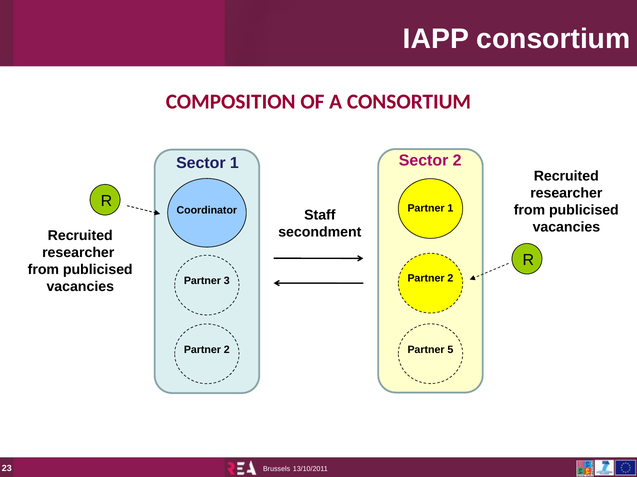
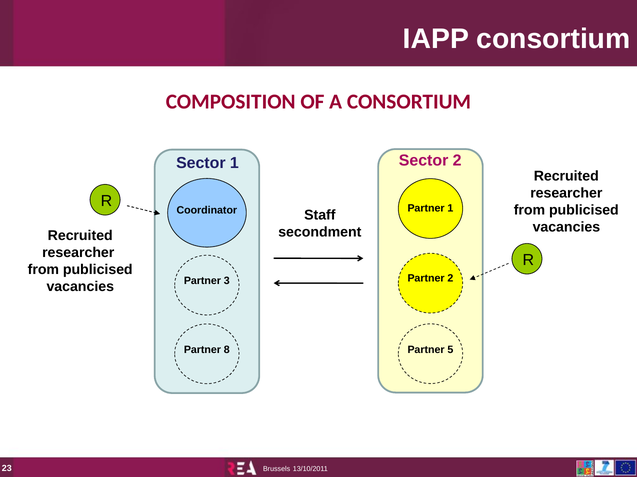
2: 2 -> 8 (227, 350)
